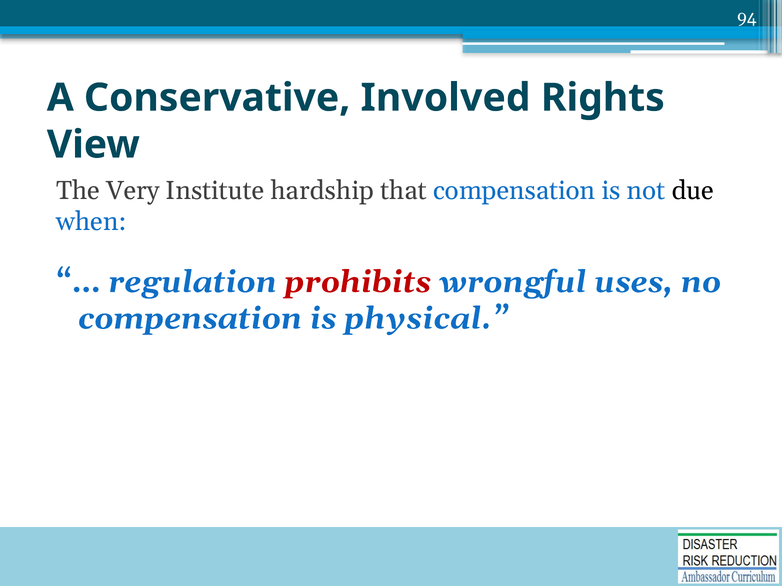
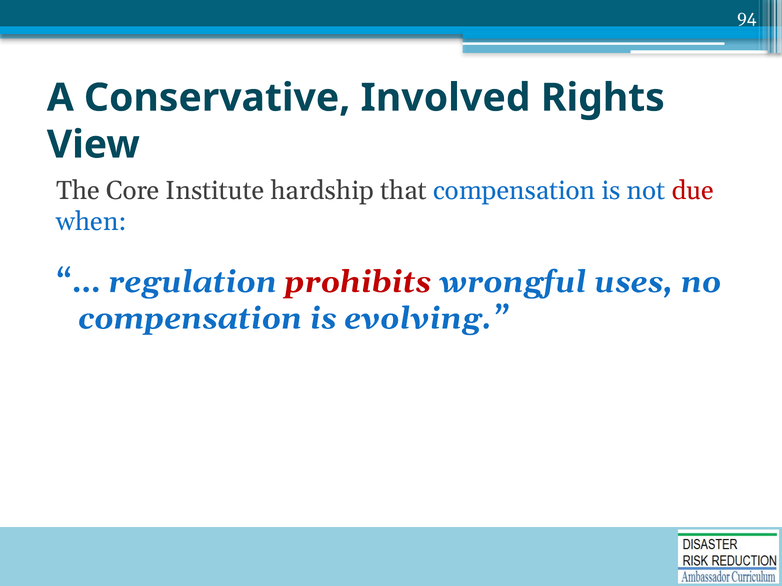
Very: Very -> Core (133, 191)
due colour: black -> red (693, 191)
physical: physical -> evolving (426, 319)
